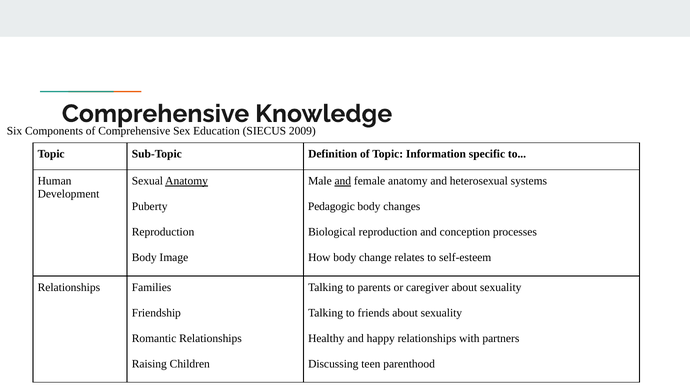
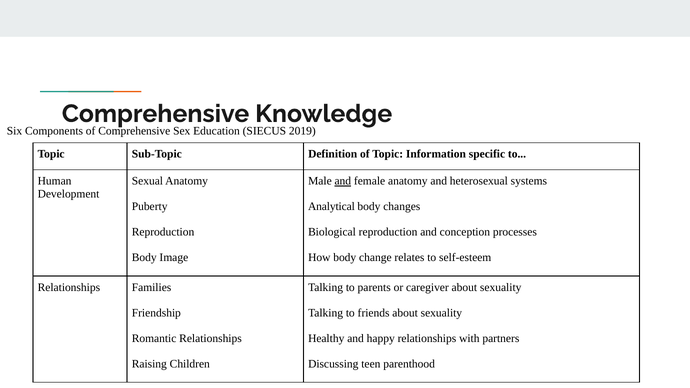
2009: 2009 -> 2019 (302, 131)
Anatomy underline: present -> none (187, 181)
Pedagogic: Pedagogic -> Analytical (331, 207)
